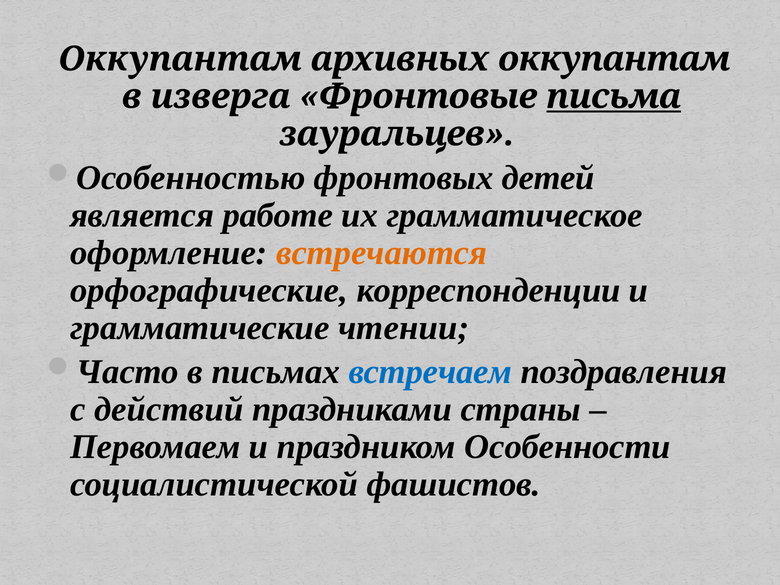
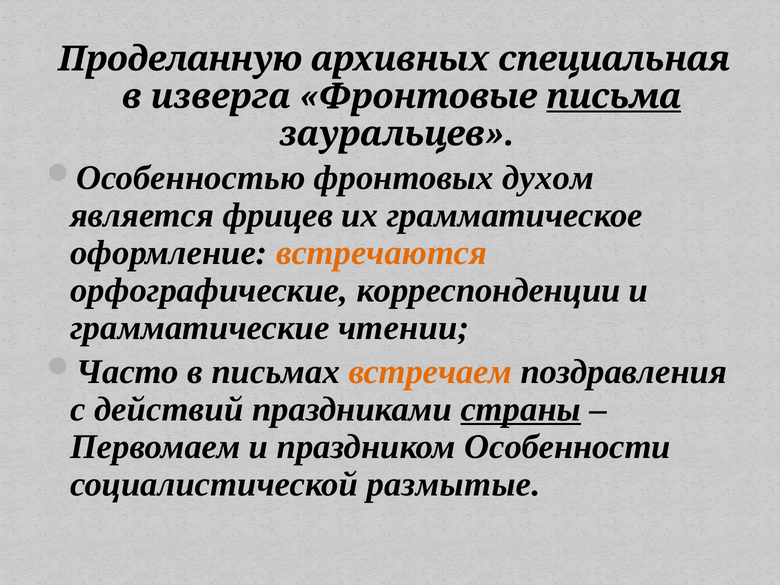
Оккупантам: Оккупантам -> Проделанную (180, 59)
архивных оккупантам: оккупантам -> специальная (614, 59)
детей: детей -> духом (548, 178)
работе: работе -> фрицев (278, 215)
встречаем colour: blue -> orange (430, 372)
страны underline: none -> present (521, 409)
фашистов: фашистов -> размытые (453, 484)
